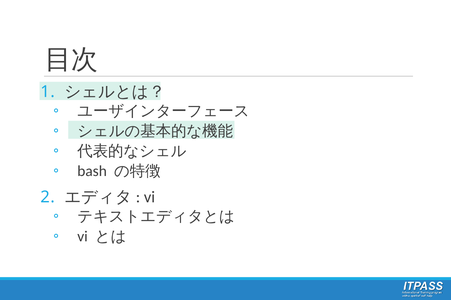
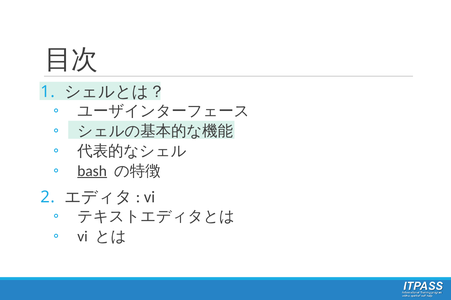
bash underline: none -> present (92, 171)
